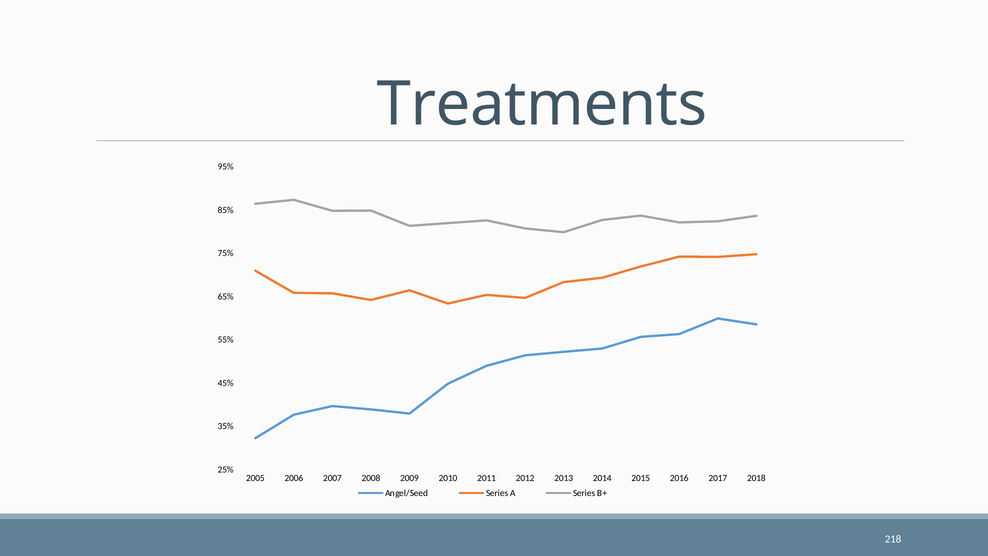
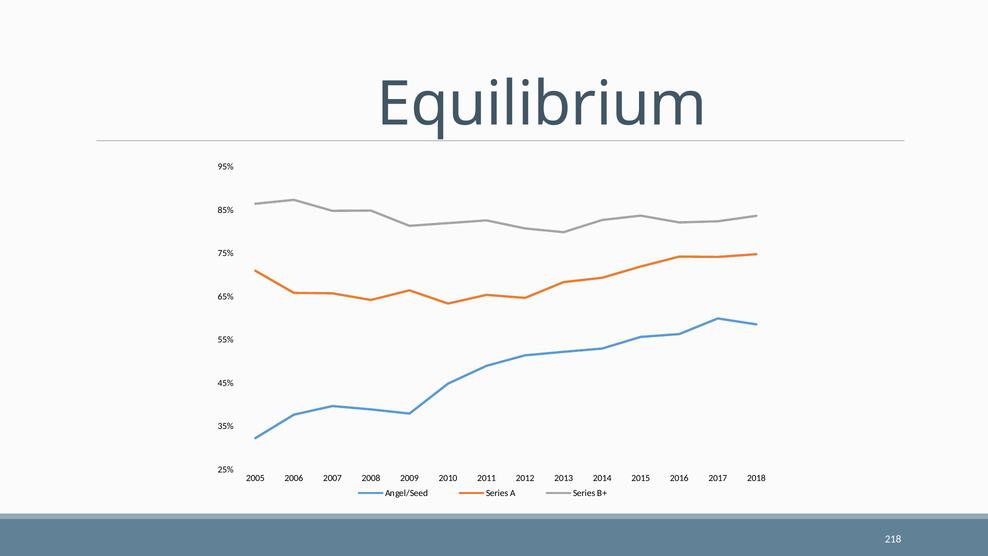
Treatments: Treatments -> Equilibrium (542, 104)
